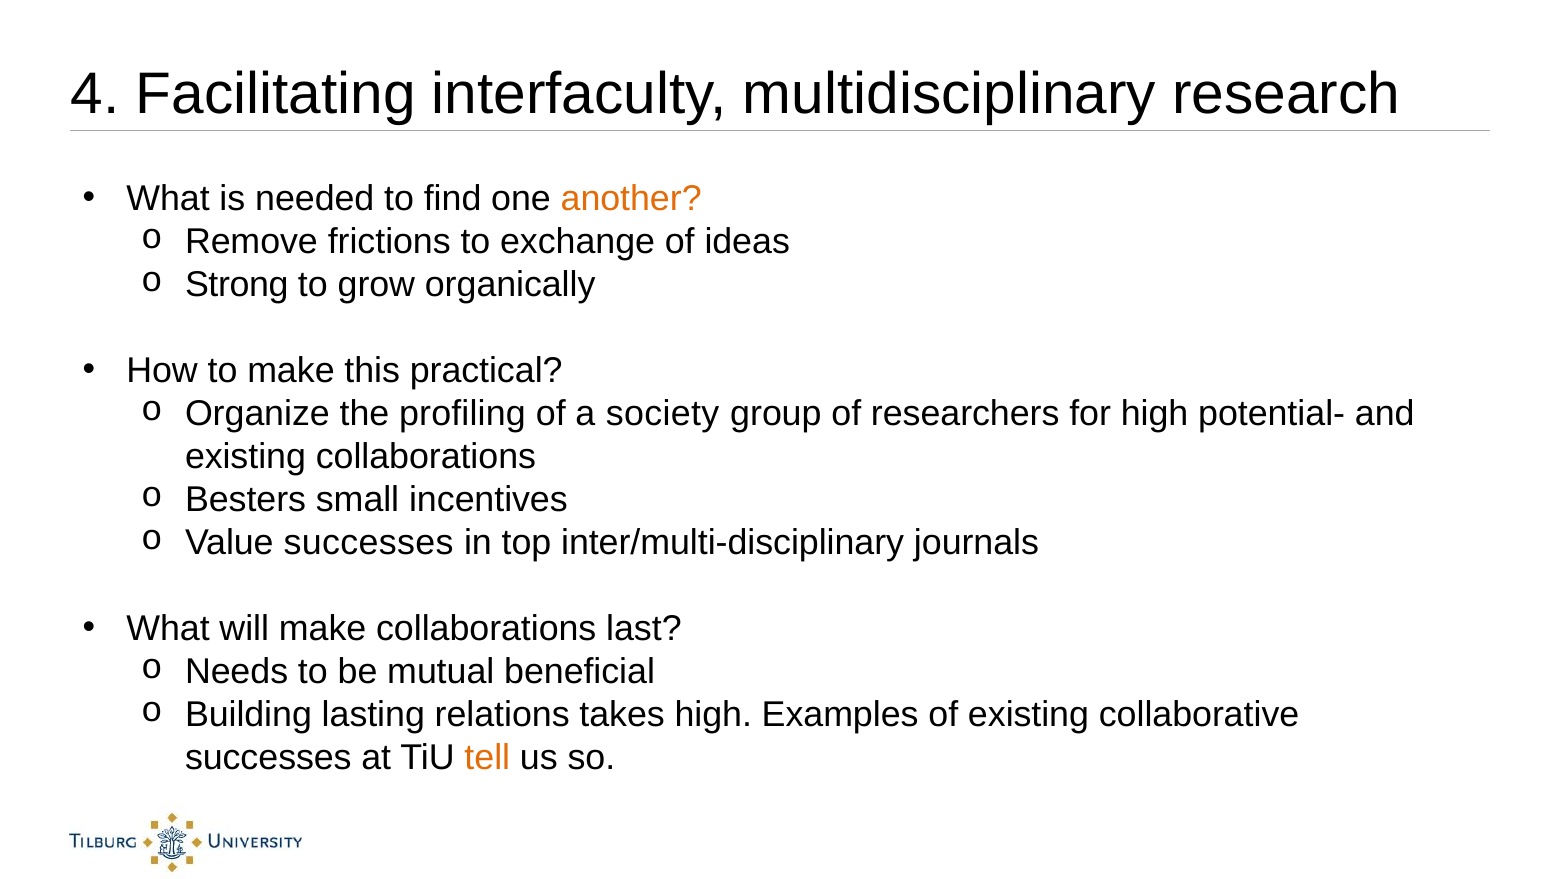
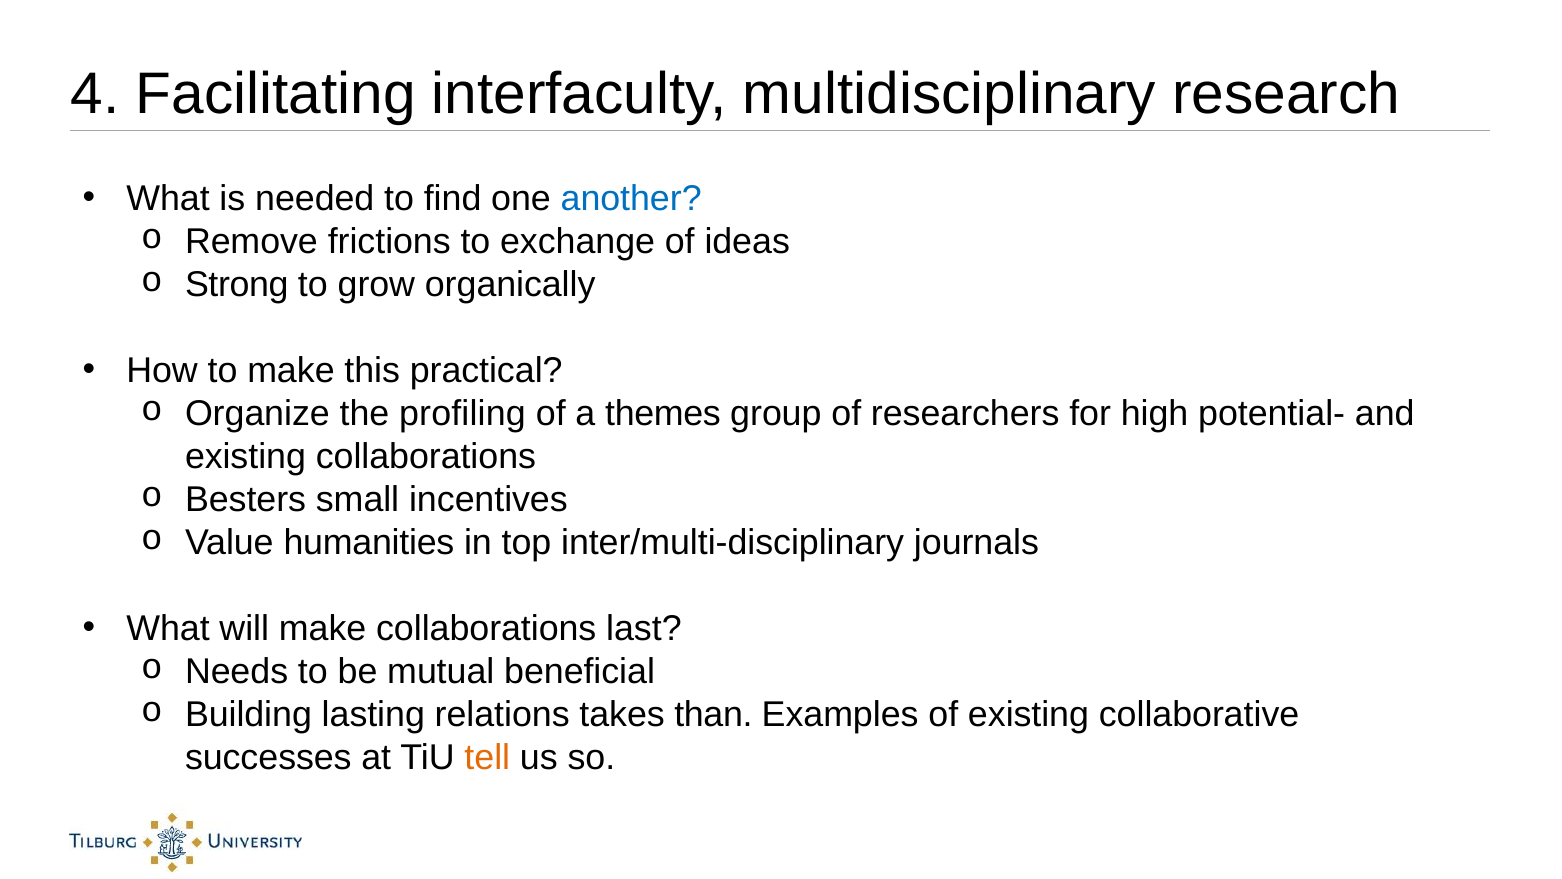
another colour: orange -> blue (631, 199)
society: society -> themes (663, 414)
Value successes: successes -> humanities (369, 542)
takes high: high -> than (713, 714)
